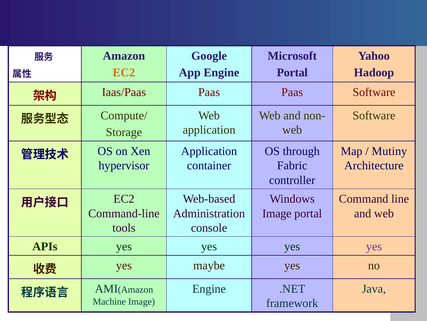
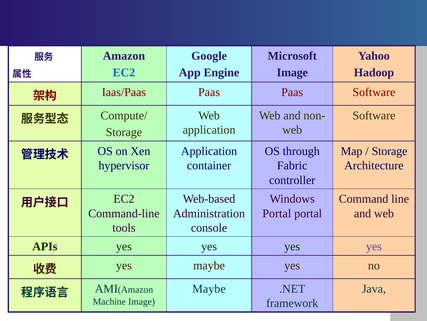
EC2 colour: orange -> blue (124, 73)
Portal: Portal -> Image (292, 73)
Mutiny: Mutiny -> Storage (390, 151)
Image: Image -> Portal (277, 213)
Engine: Engine -> Maybe (209, 288)
